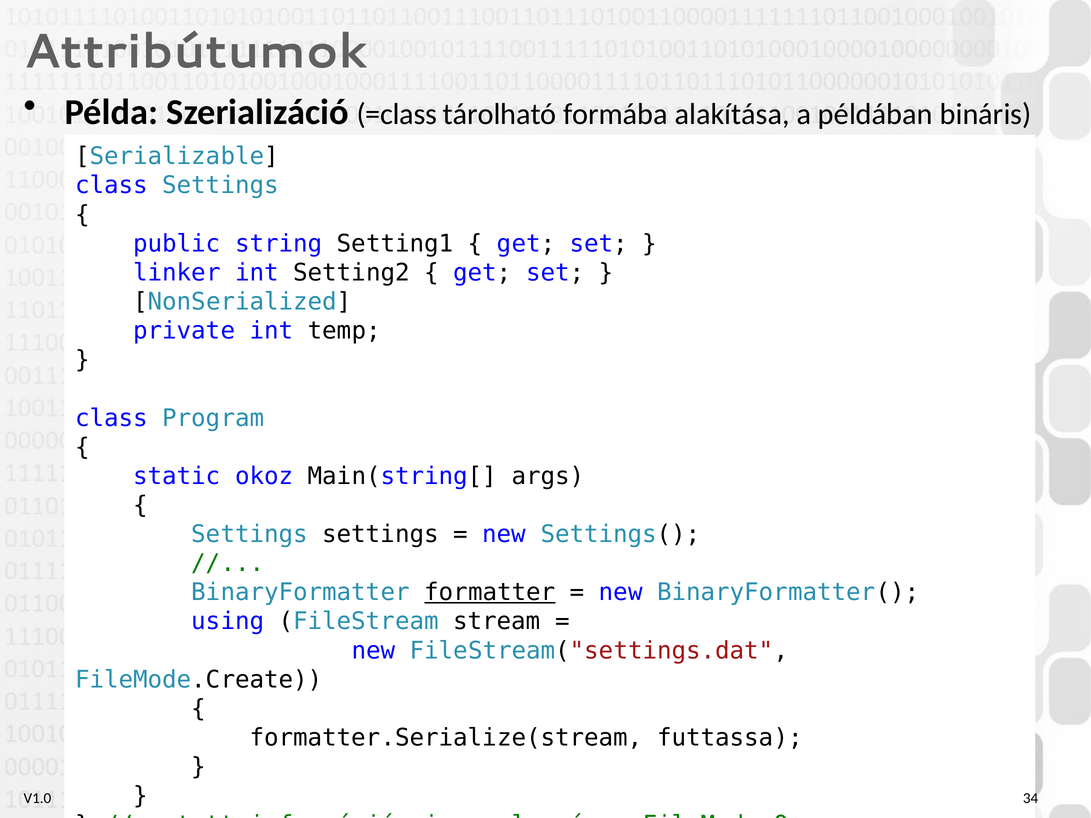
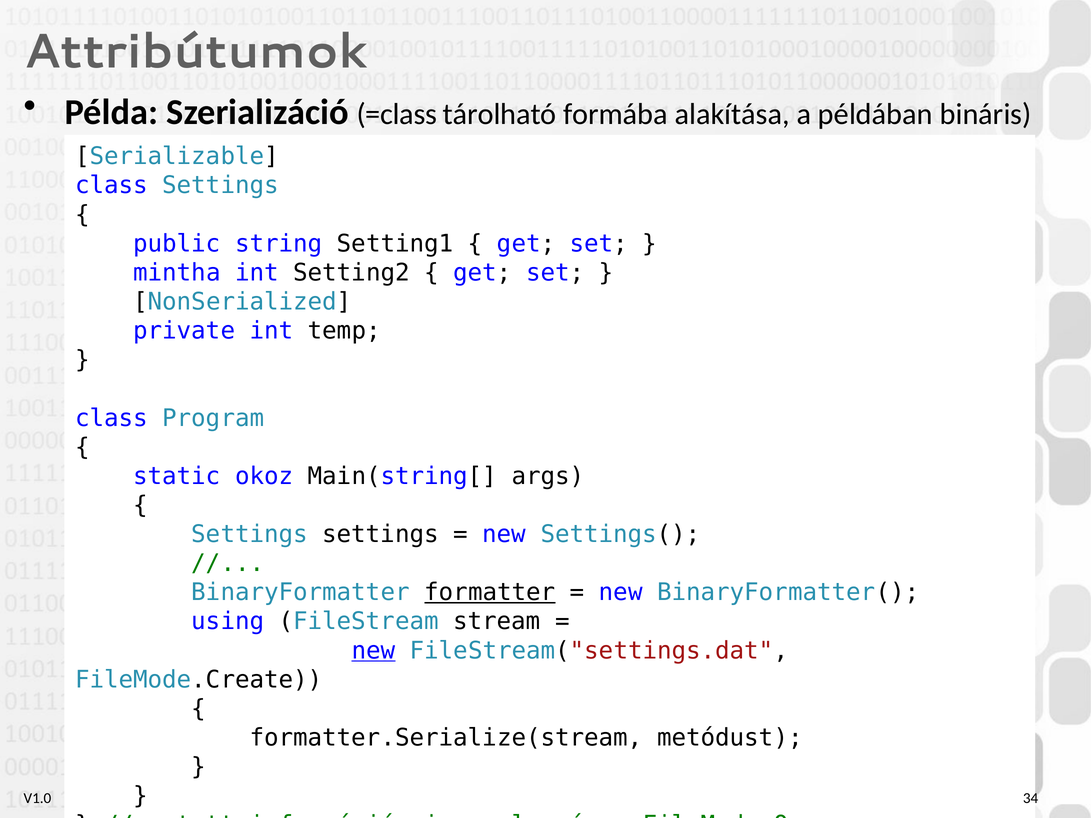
linker: linker -> mintha (177, 273)
new underline: none -> present (373, 651)
futtassa: futtassa -> metódust (730, 738)
